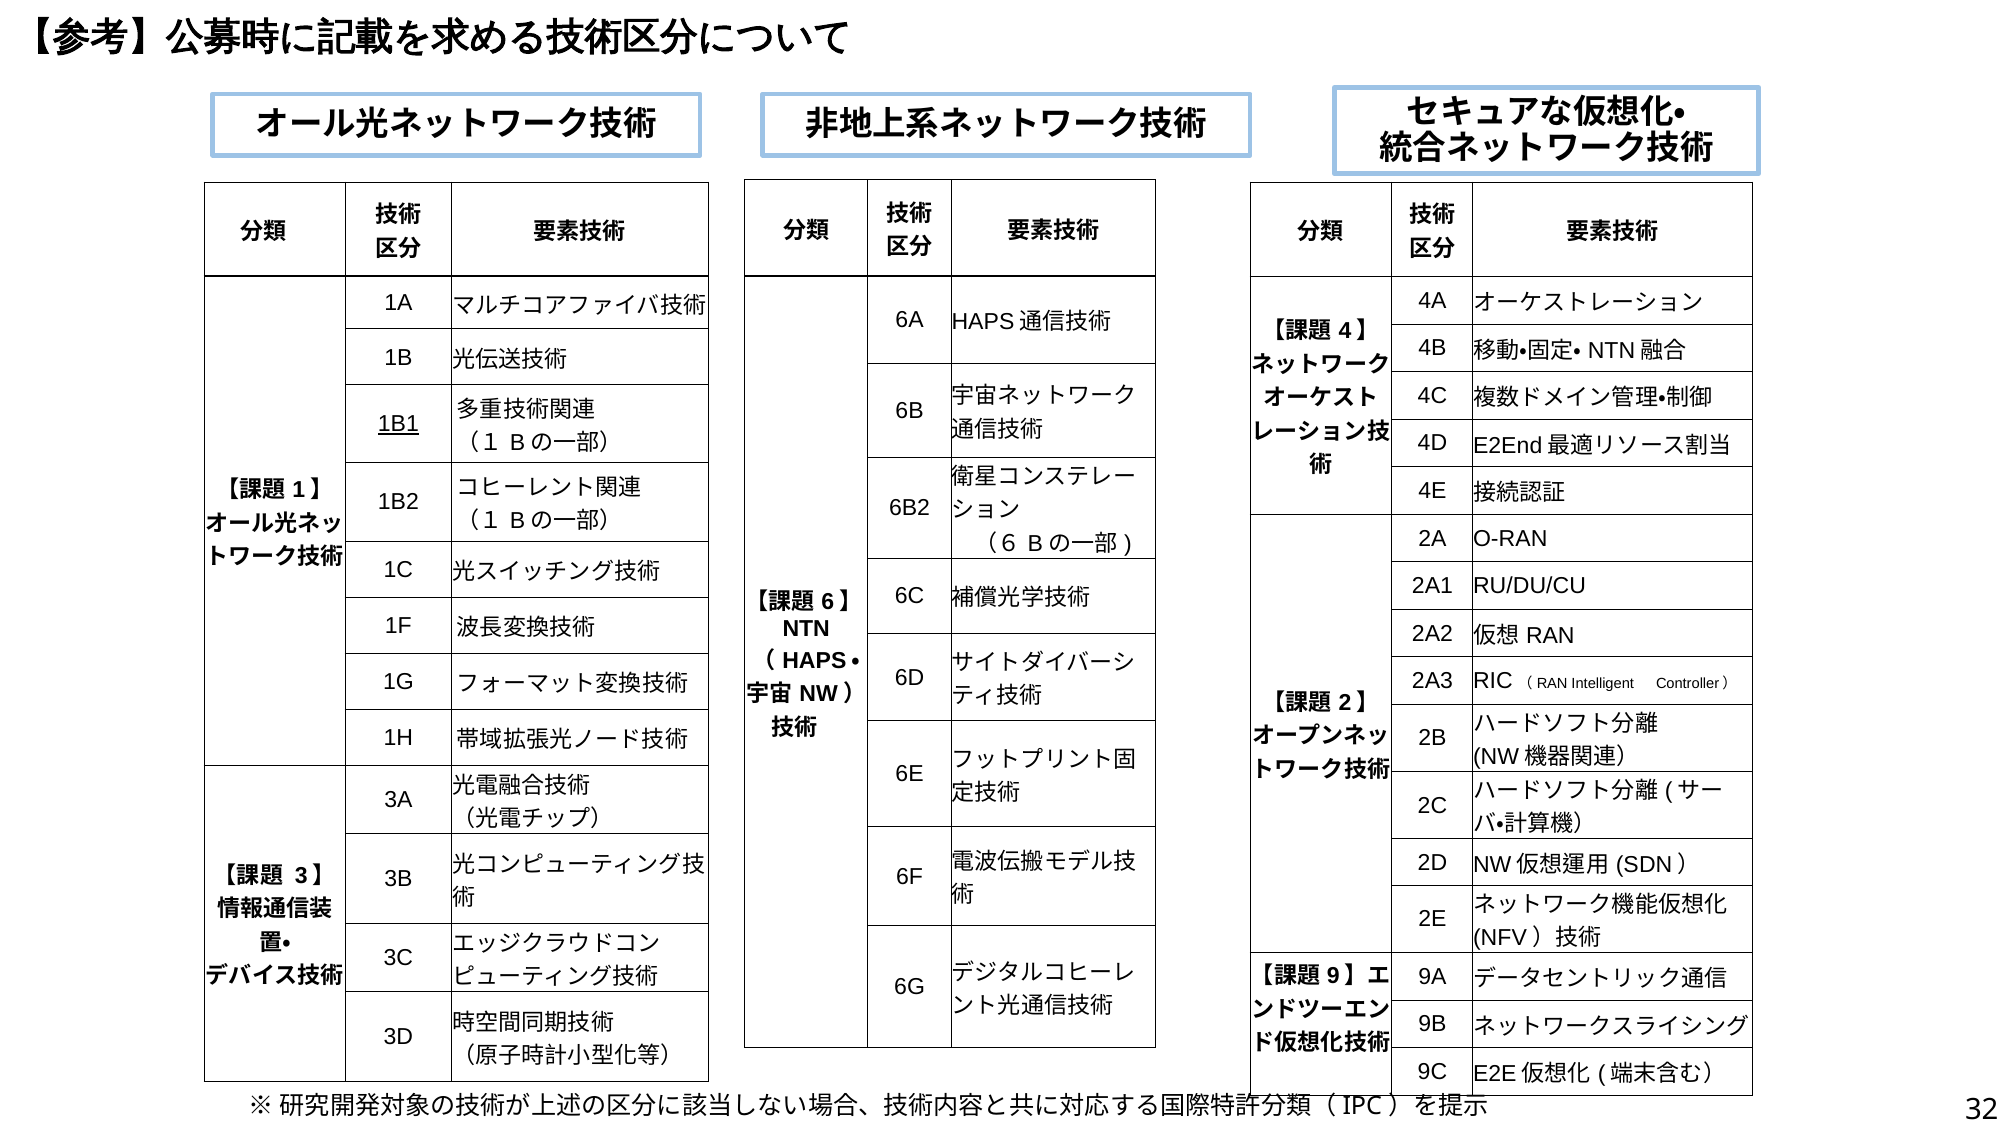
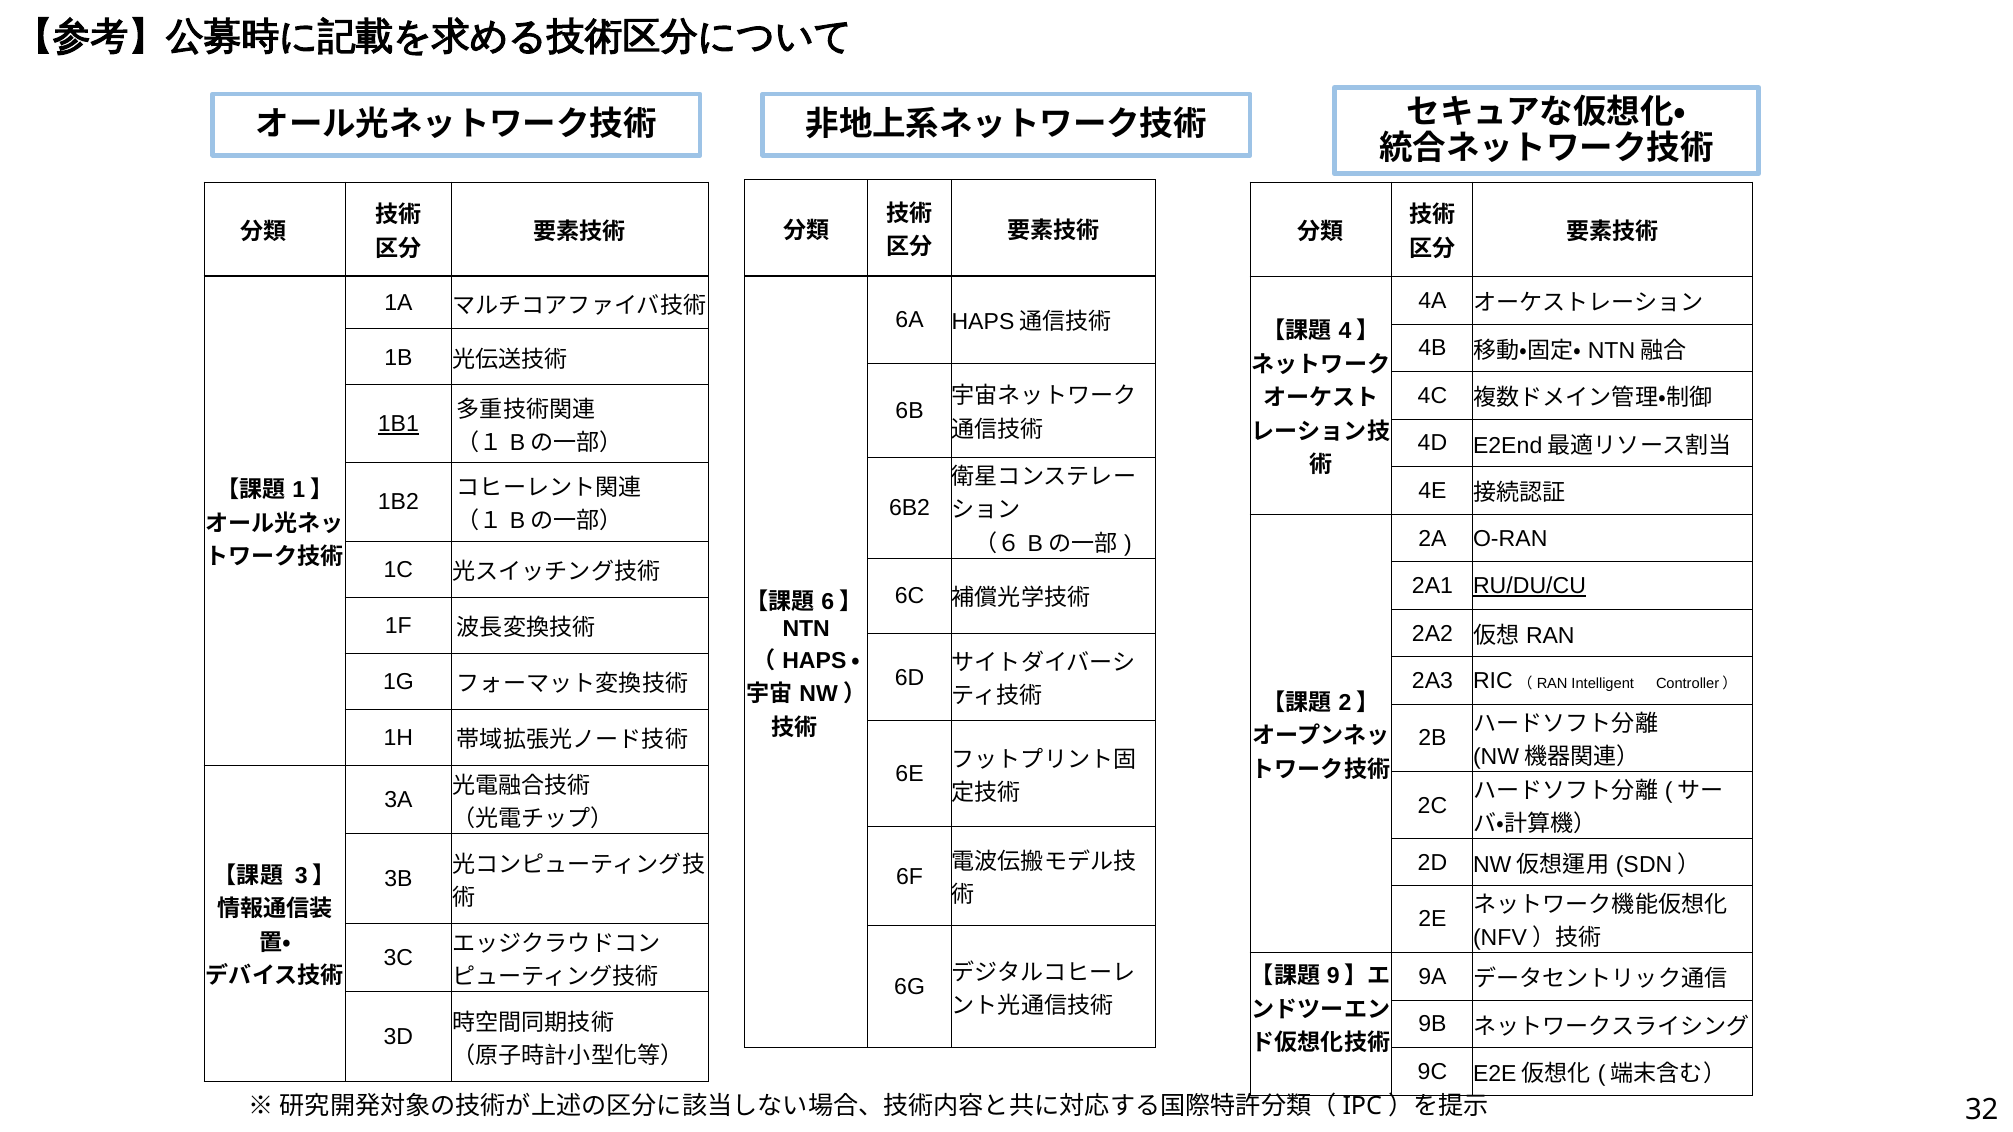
RU/DU/CU underline: none -> present (1530, 586)
